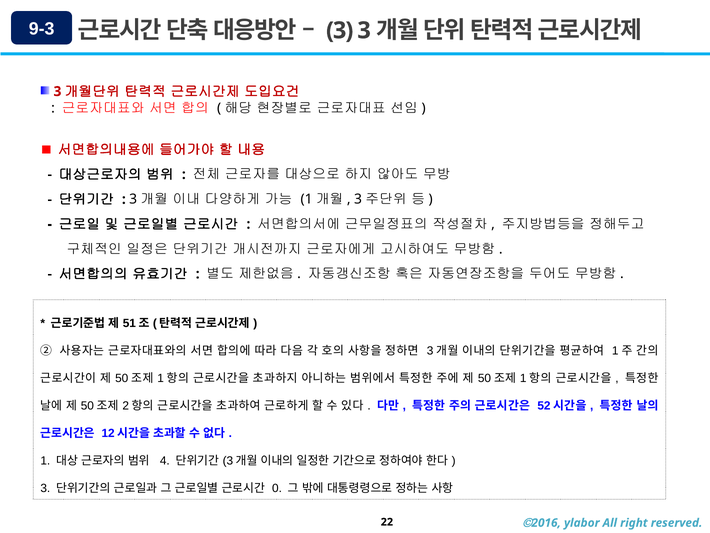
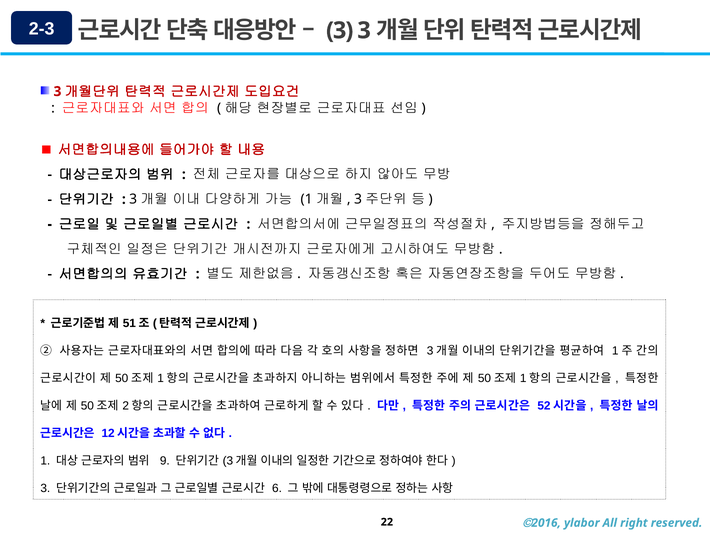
9-3: 9-3 -> 2-3 (42, 29)
4: 4 -> 9 (165, 460)
0: 0 -> 6 (277, 488)
